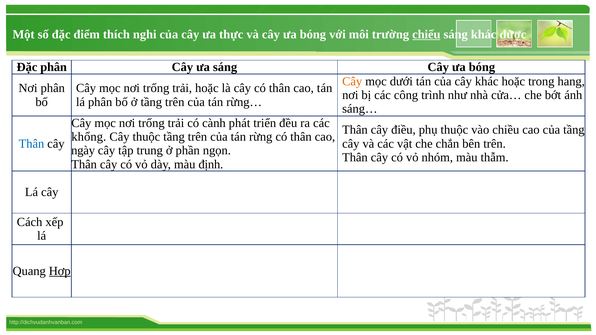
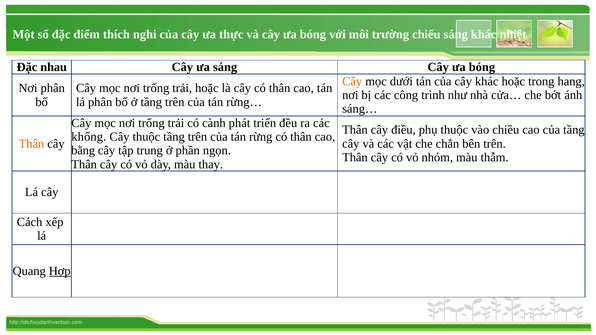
chiếu underline: present -> none (426, 34)
được: được -> nhiệt (513, 34)
Đặc phân: phân -> nhau (54, 67)
Thân colour: blue -> orange (31, 144)
ngày: ngày -> bằng (83, 151)
định: định -> thay (211, 164)
